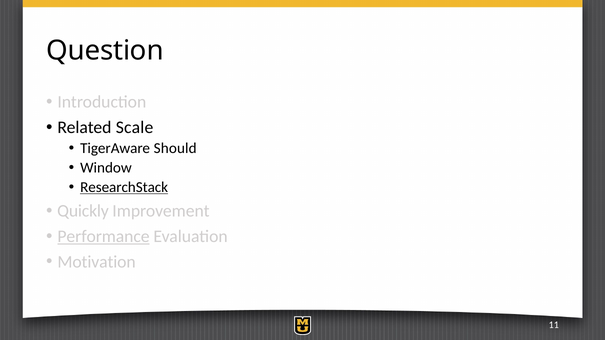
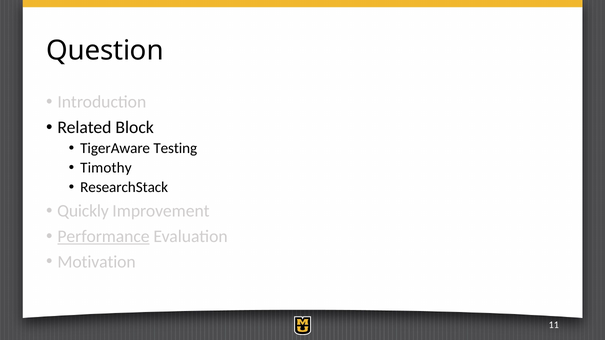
Scale: Scale -> Block (135, 128)
Should: Should -> Testing (175, 148)
Window: Window -> Timothy (106, 168)
ResearchStack underline: present -> none (124, 187)
